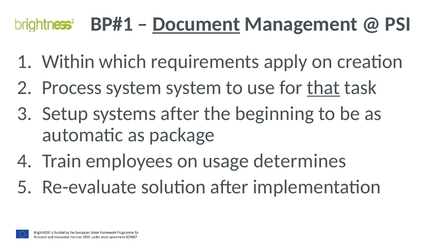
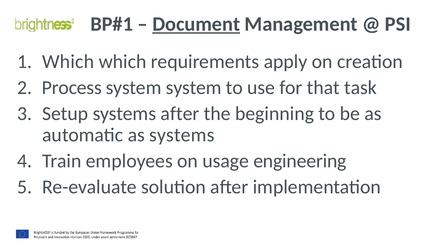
1 Within: Within -> Which (68, 62)
that underline: present -> none (323, 88)
as package: package -> systems (182, 135)
determines: determines -> engineering (300, 161)
